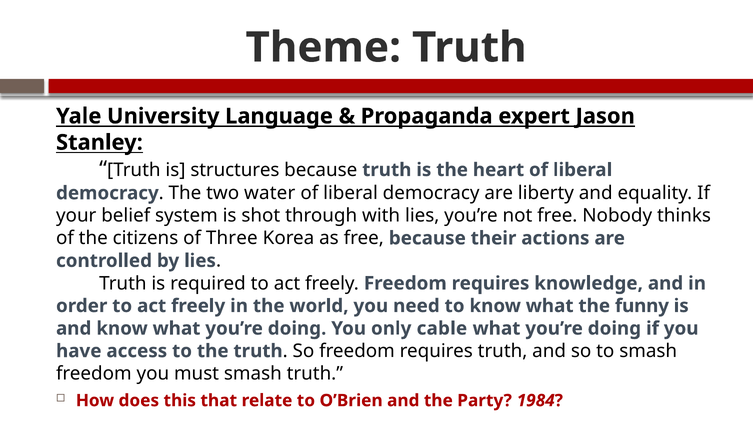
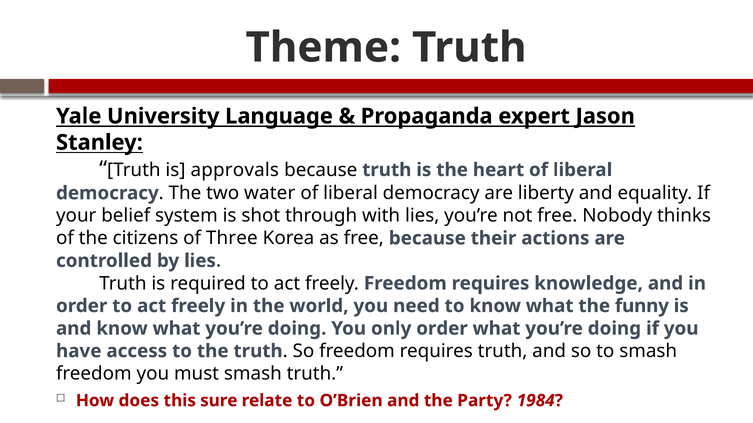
structures: structures -> approvals (235, 170)
only cable: cable -> order (442, 329)
that: that -> sure (219, 401)
